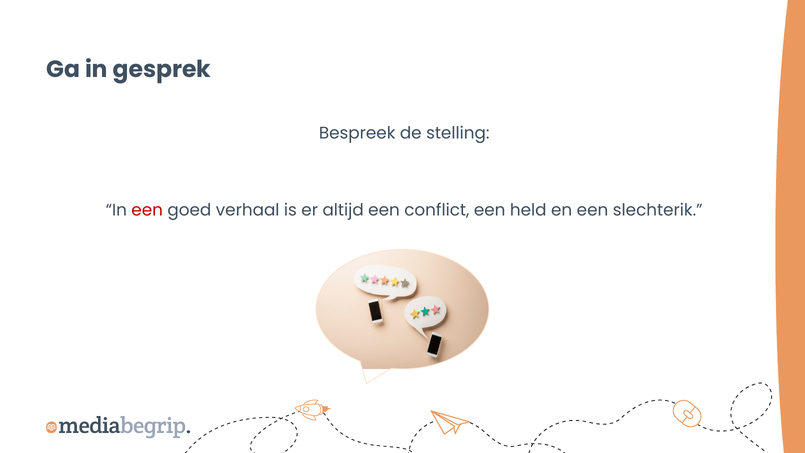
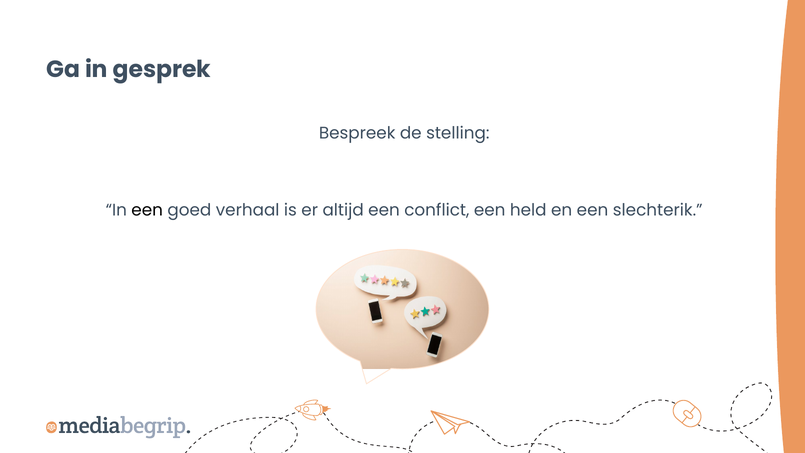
een colour: red -> black (147, 210)
